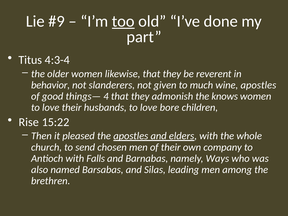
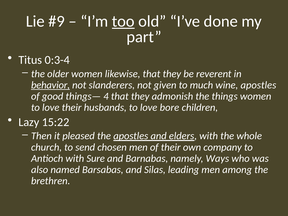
4:3-4: 4:3-4 -> 0:3-4 (57, 60)
behavior underline: none -> present (50, 85)
knows: knows -> things (225, 96)
Rise: Rise -> Lazy (29, 122)
Falls: Falls -> Sure (96, 158)
